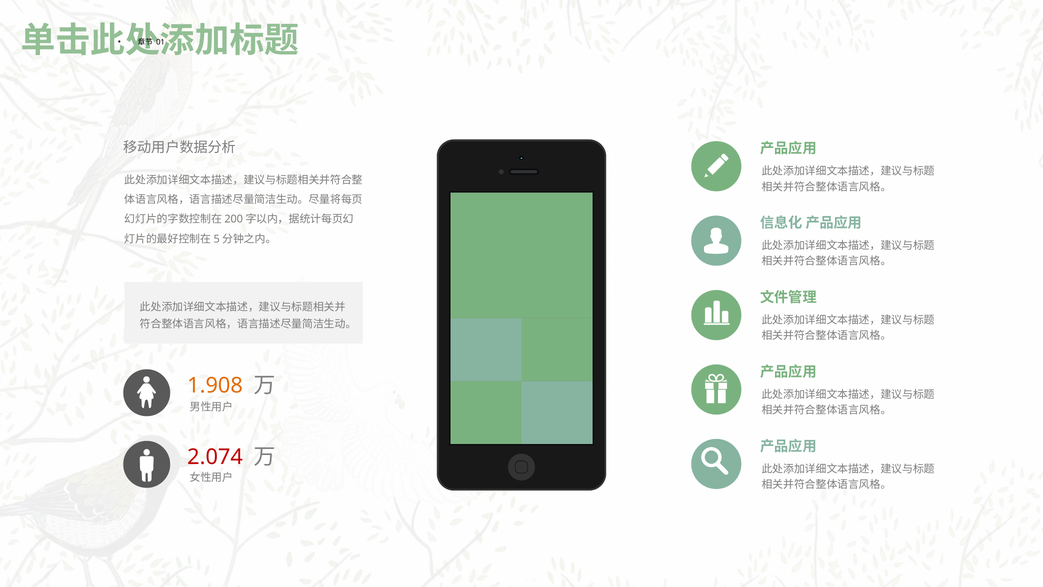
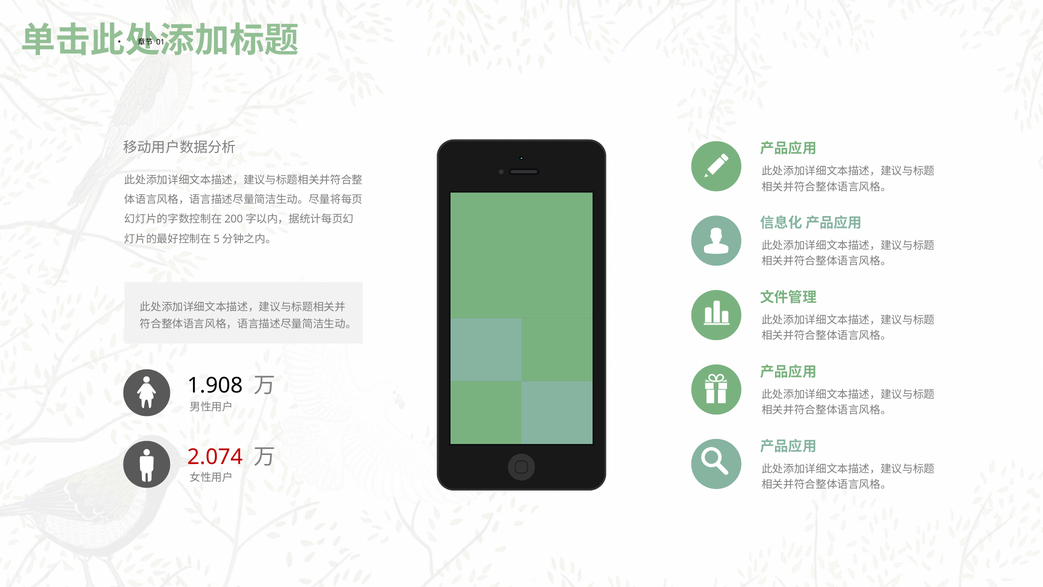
1.908 colour: orange -> black (215, 385)
